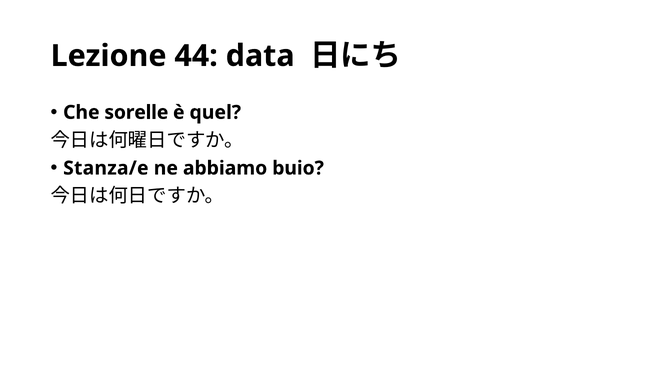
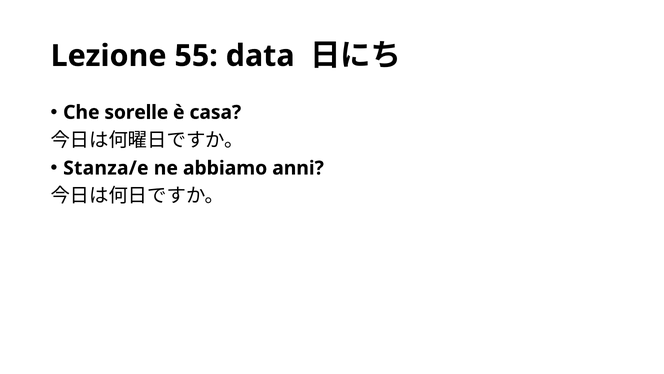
44: 44 -> 55 (196, 56)
quel: quel -> casa (215, 112)
buio: buio -> anni (298, 168)
